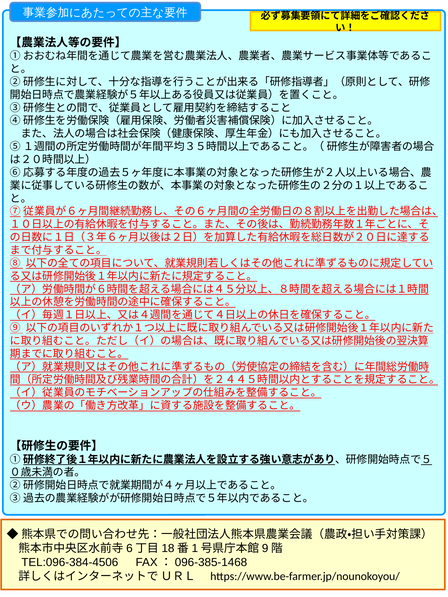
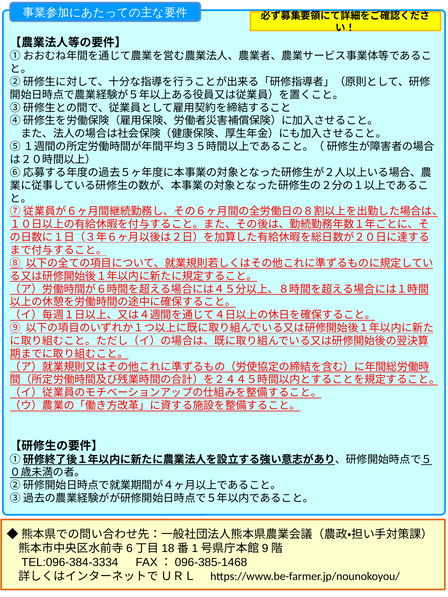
TEL:096-384-4506: TEL:096-384-4506 -> TEL:096-384-3334 (70, 563)
